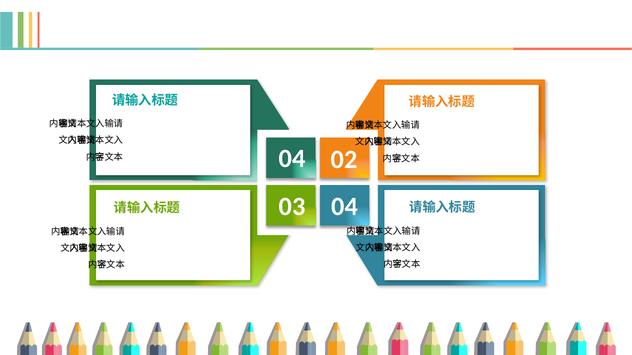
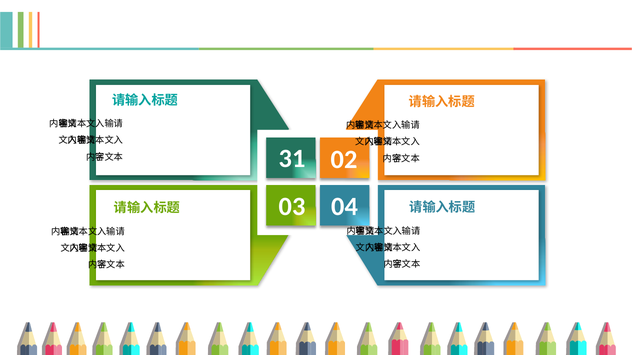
04: 04 -> 31 (292, 159)
